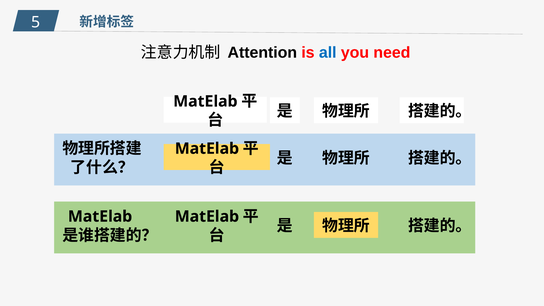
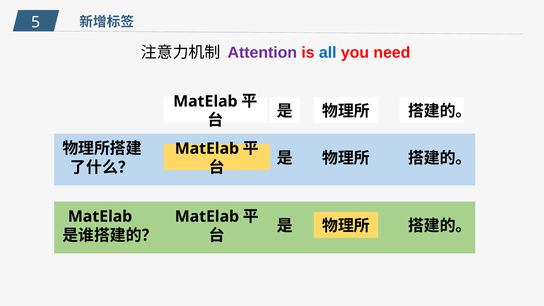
Attention colour: black -> purple (262, 53)
